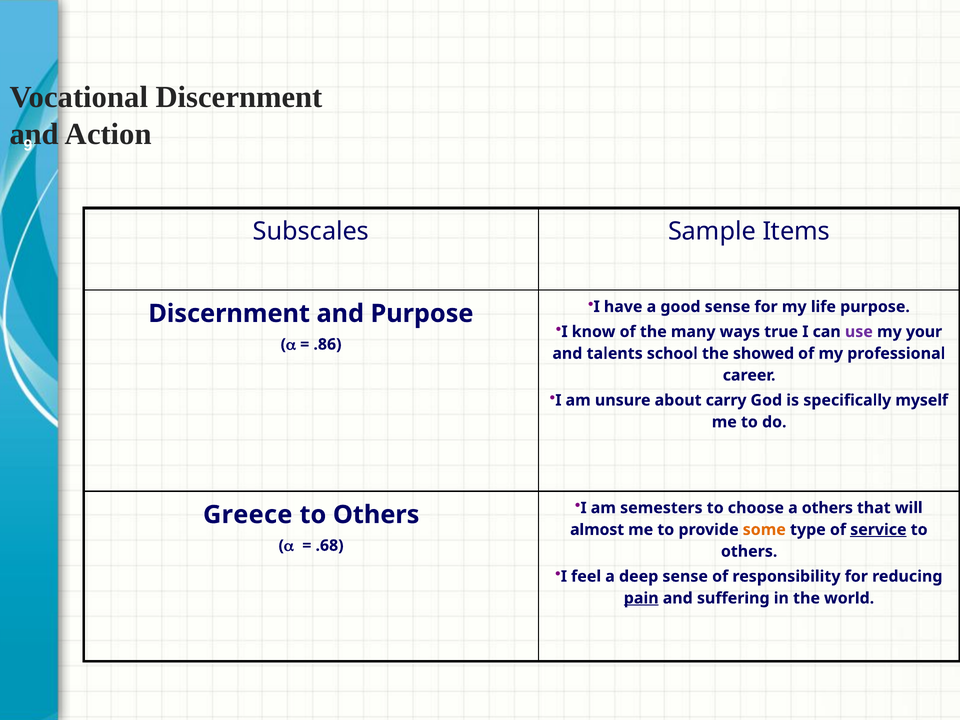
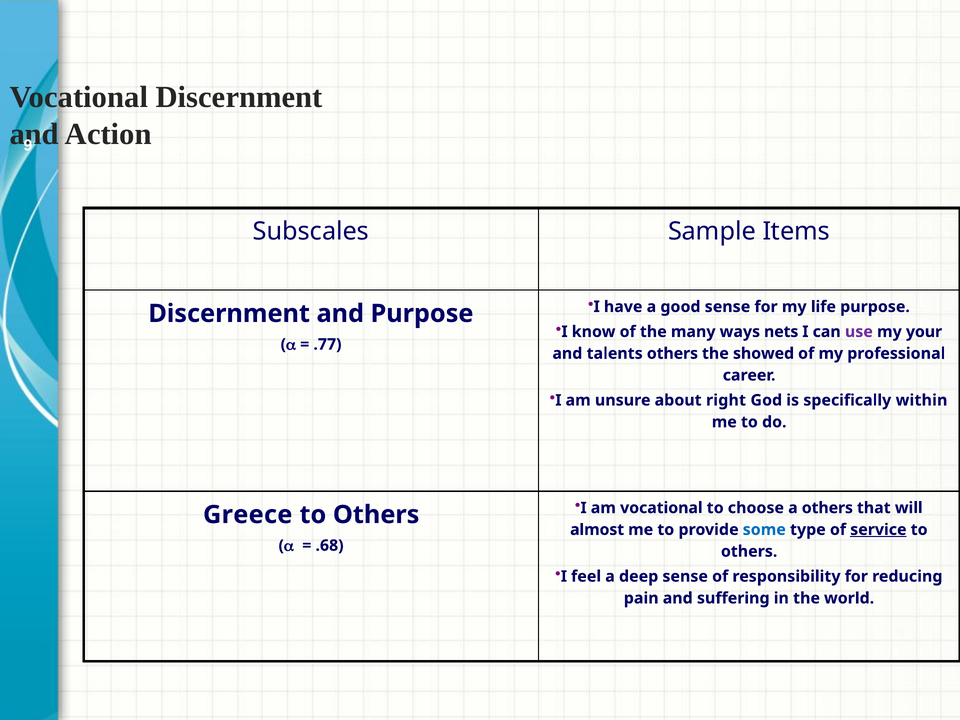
true: true -> nets (781, 332)
.86: .86 -> .77 (327, 344)
talents school: school -> others (672, 354)
carry: carry -> right (726, 400)
myself: myself -> within (922, 400)
am semesters: semesters -> vocational (661, 508)
some colour: orange -> blue (764, 530)
pain underline: present -> none (641, 598)
